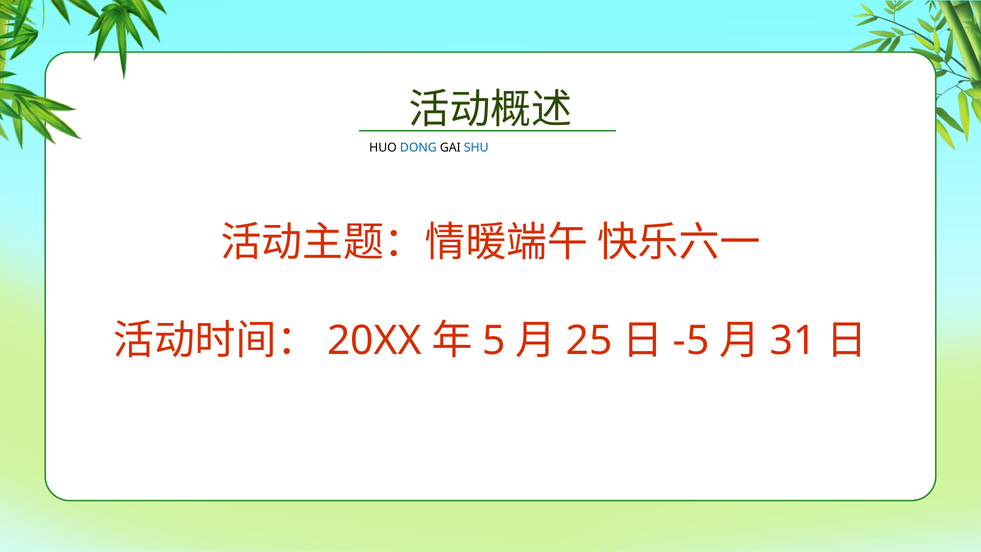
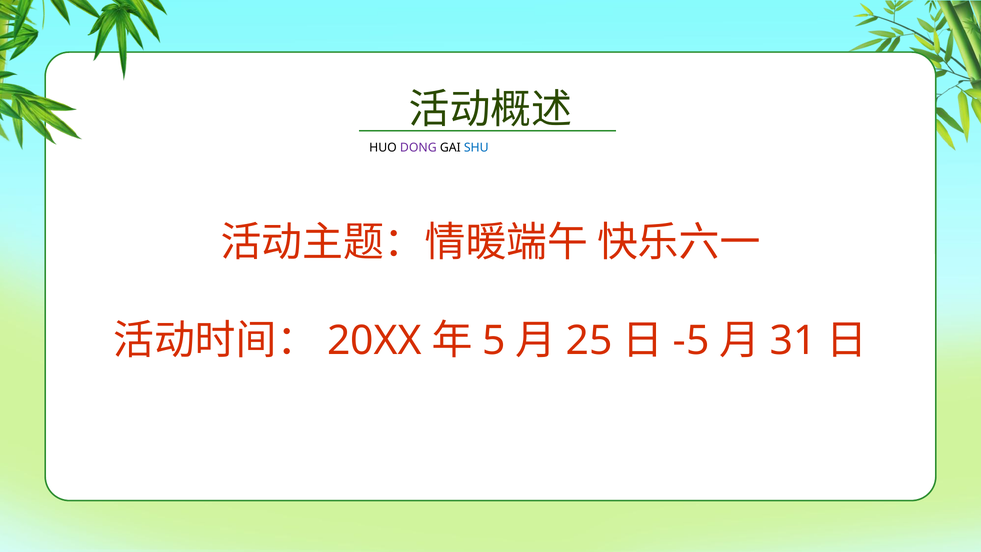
DONG colour: blue -> purple (418, 148)
